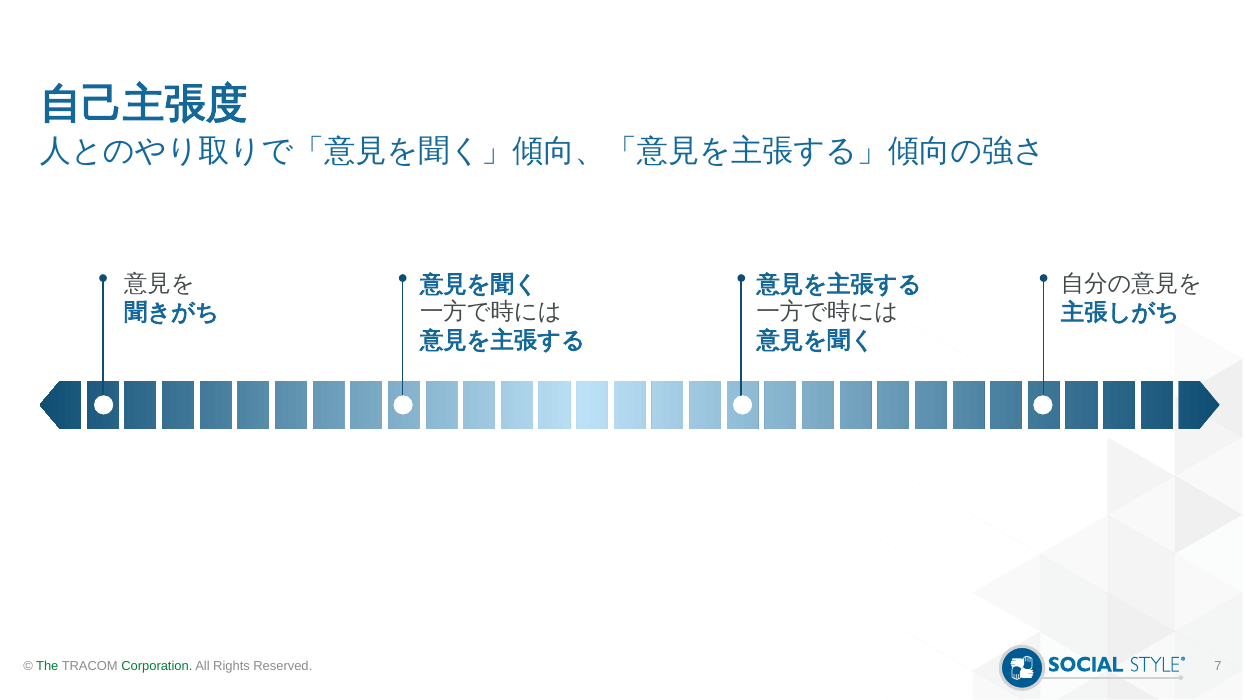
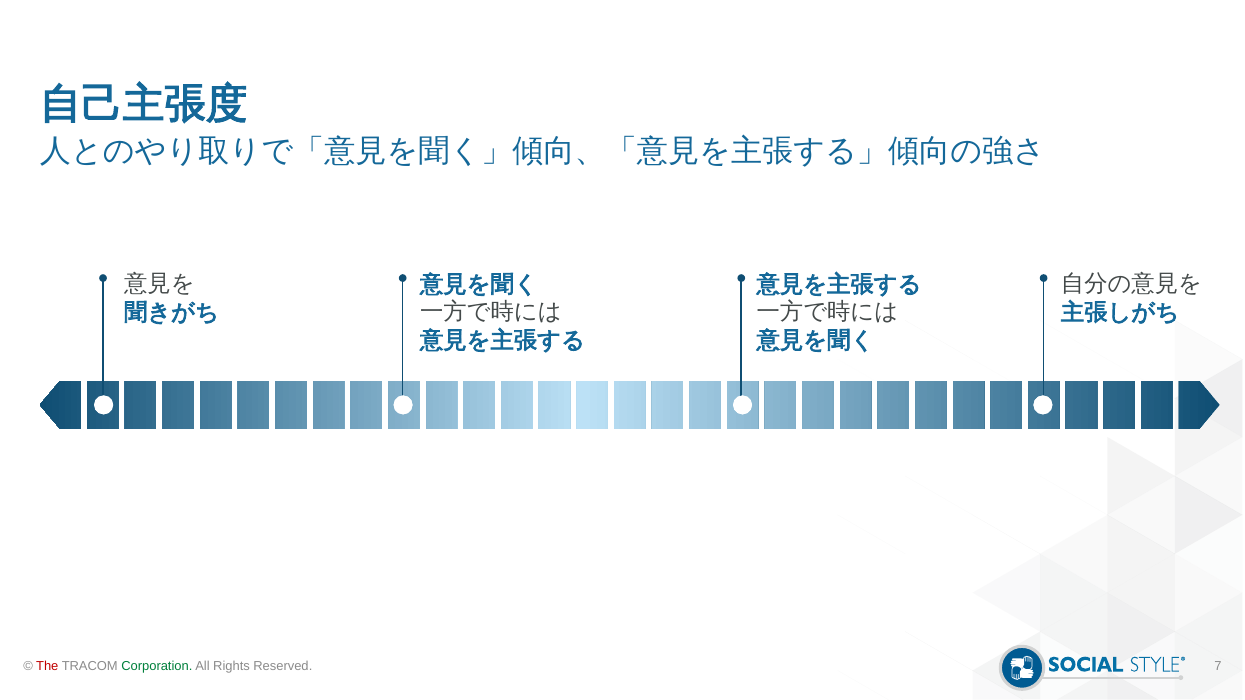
The colour: green -> red (47, 666)
